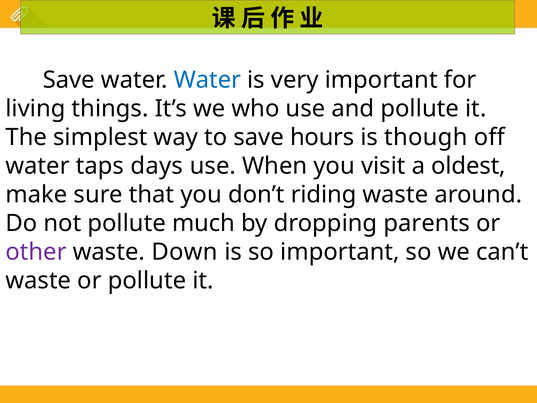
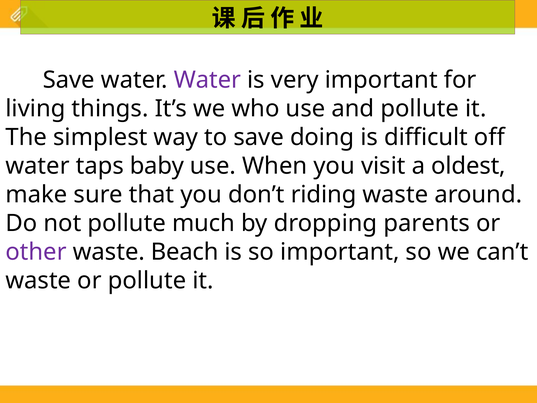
Water colour: blue -> purple (207, 80)
hours: hours -> doing (322, 137)
though: though -> difficult (426, 137)
days: days -> baby (157, 166)
Down: Down -> Beach (185, 252)
